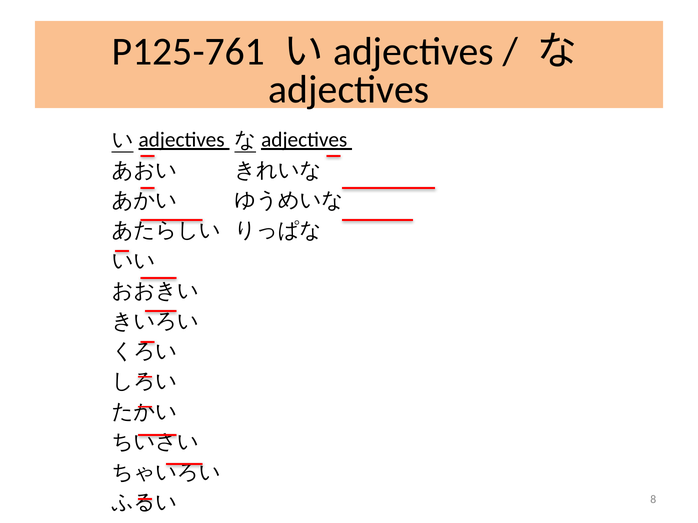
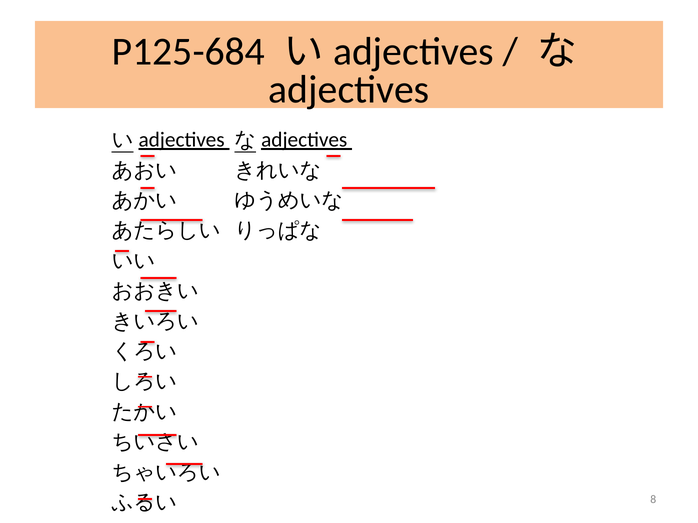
P125-761: P125-761 -> P125-684 (188, 51)
